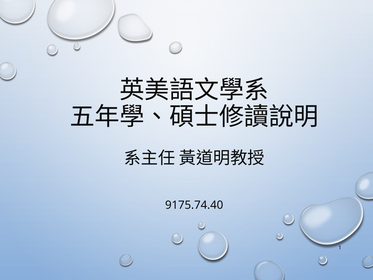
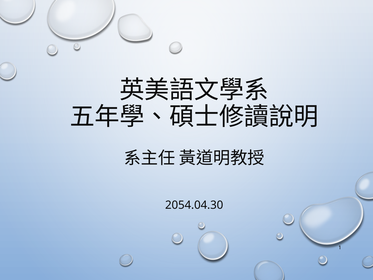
9175.74.40: 9175.74.40 -> 2054.04.30 (194, 205)
